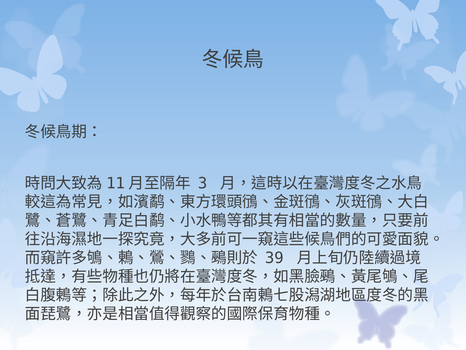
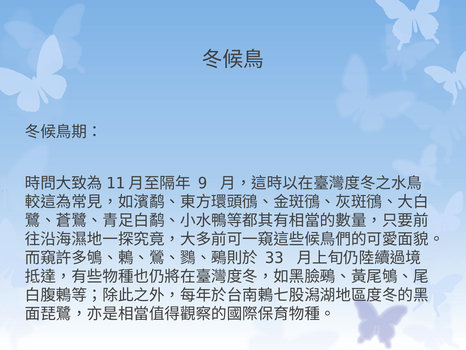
3: 3 -> 9 (203, 183)
39: 39 -> 33 (274, 258)
